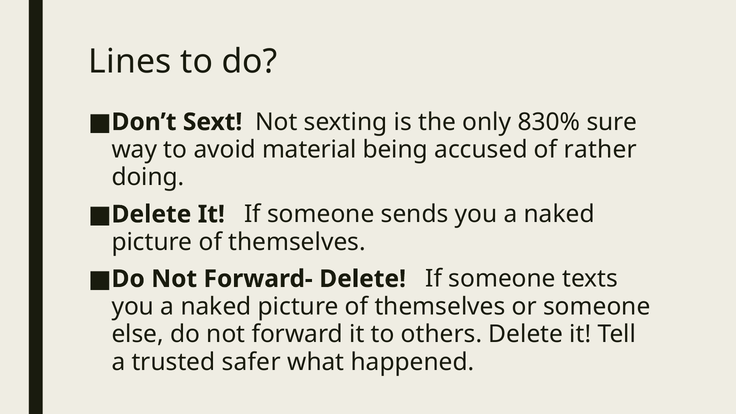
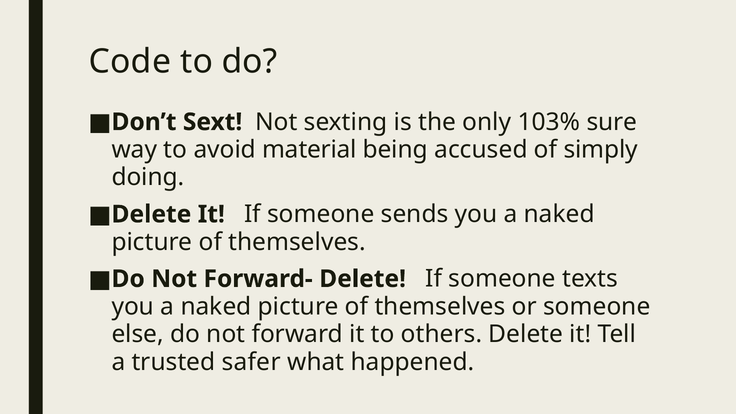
Lines: Lines -> Code (130, 62)
830%: 830% -> 103% (549, 122)
rather: rather -> simply (601, 150)
